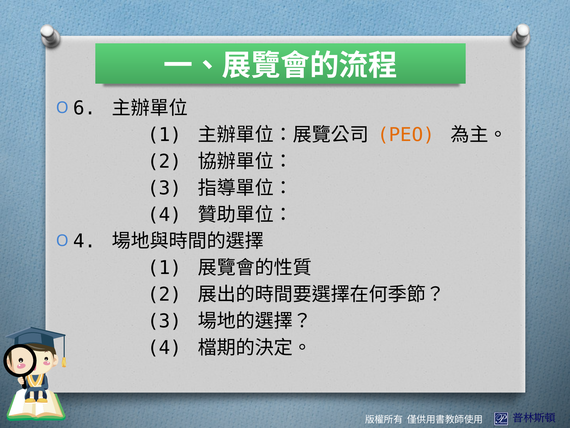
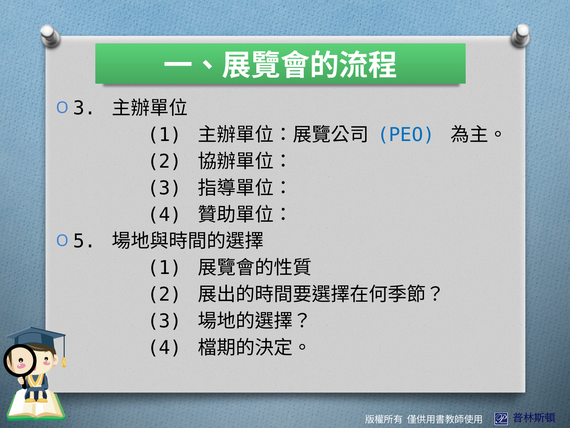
6: 6 -> 3 (85, 108)
PEO colour: orange -> blue (406, 135)
4: 4 -> 5 (85, 241)
